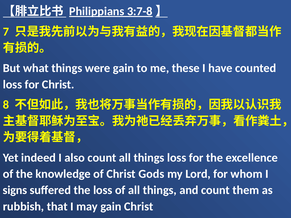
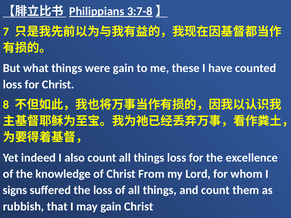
Gods: Gods -> From (151, 174)
